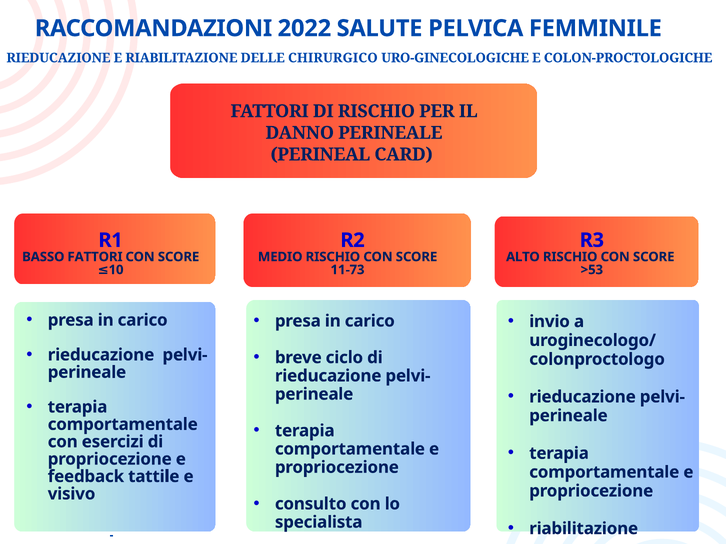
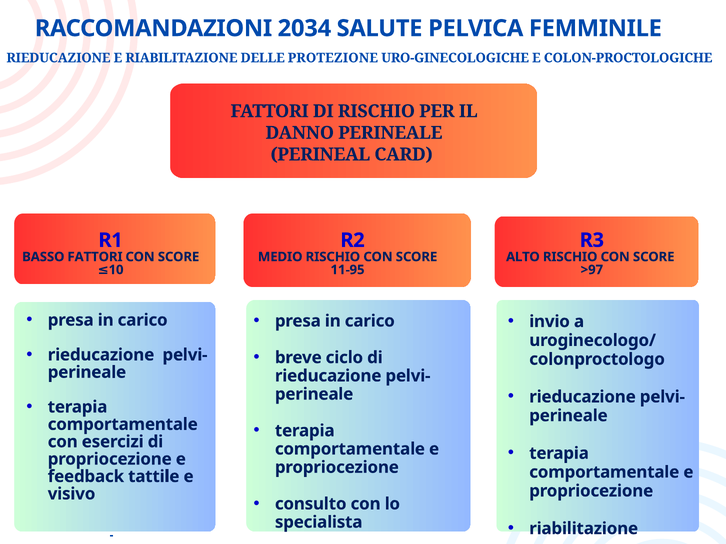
2022: 2022 -> 2034 (304, 28)
CHIRURGICO: CHIRURGICO -> PROTEZIONE (333, 58)
11-73: 11-73 -> 11-95 (348, 270)
>53: >53 -> >97 (592, 270)
